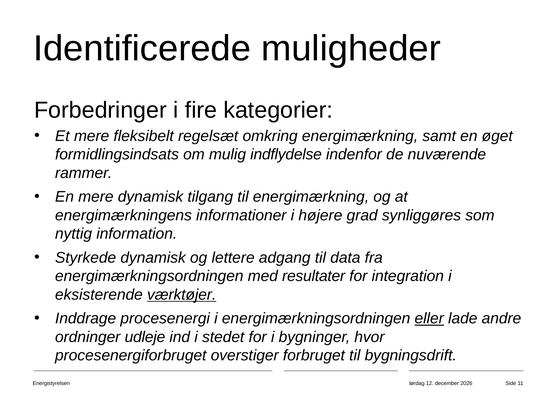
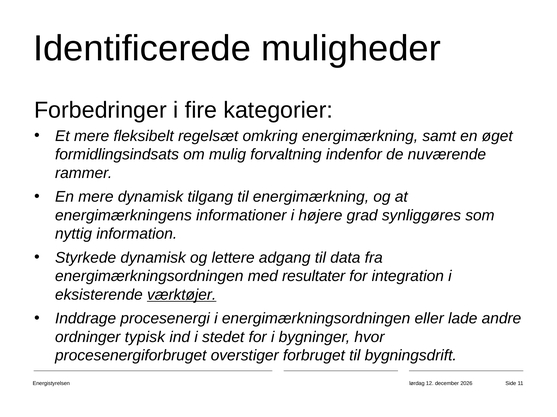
indflydelse: indflydelse -> forvaltning (286, 155)
eller underline: present -> none (429, 319)
udleje: udleje -> typisk (145, 338)
